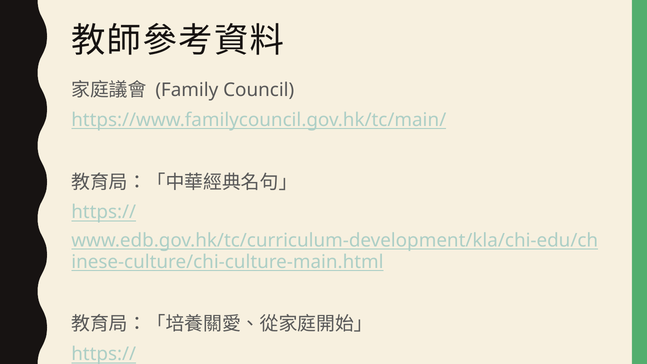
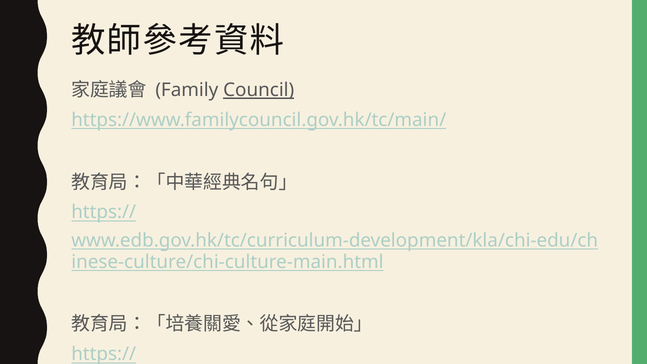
Council underline: none -> present (259, 90)
